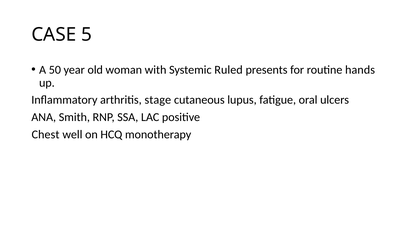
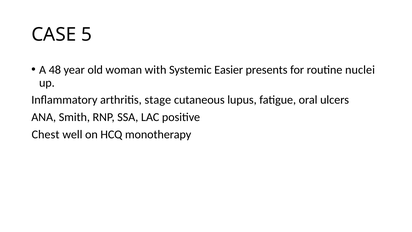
50: 50 -> 48 (55, 70)
Ruled: Ruled -> Easier (229, 70)
hands: hands -> nuclei (360, 70)
